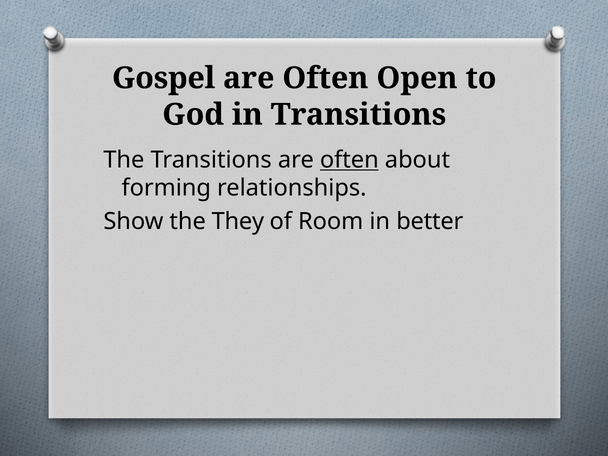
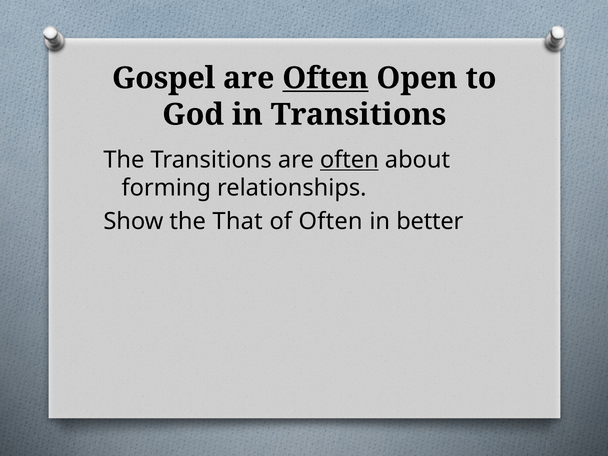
Often underline: none -> present (325, 78)
They: They -> That (238, 221)
of Room: Room -> Often (331, 221)
